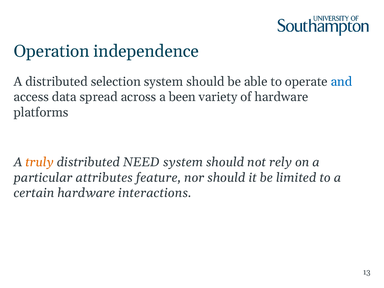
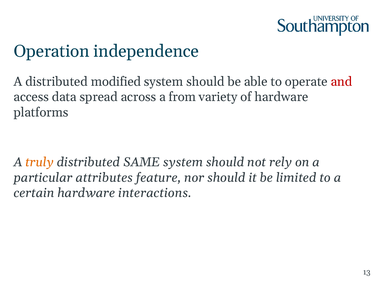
selection: selection -> modified (116, 82)
and colour: blue -> red (341, 82)
been: been -> from (182, 97)
NEED: NEED -> SAME (142, 162)
